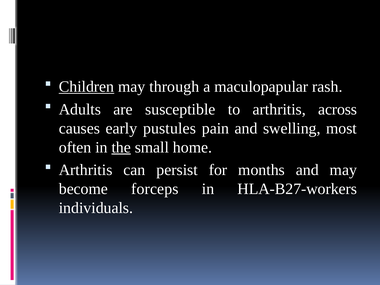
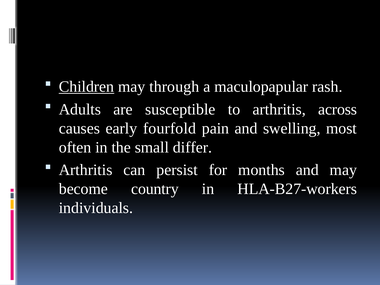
pustules: pustules -> fourfold (169, 128)
the underline: present -> none (121, 147)
home: home -> differ (193, 147)
forceps: forceps -> country (155, 189)
